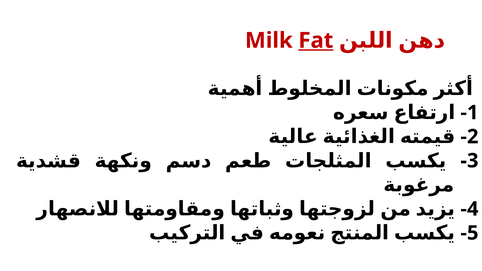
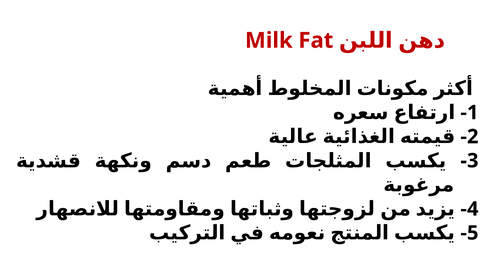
Fat underline: present -> none (316, 40)
